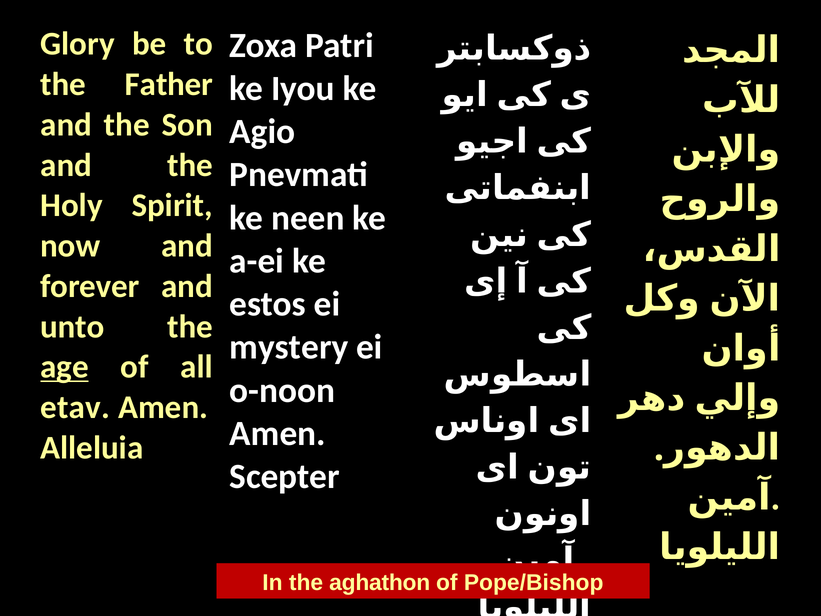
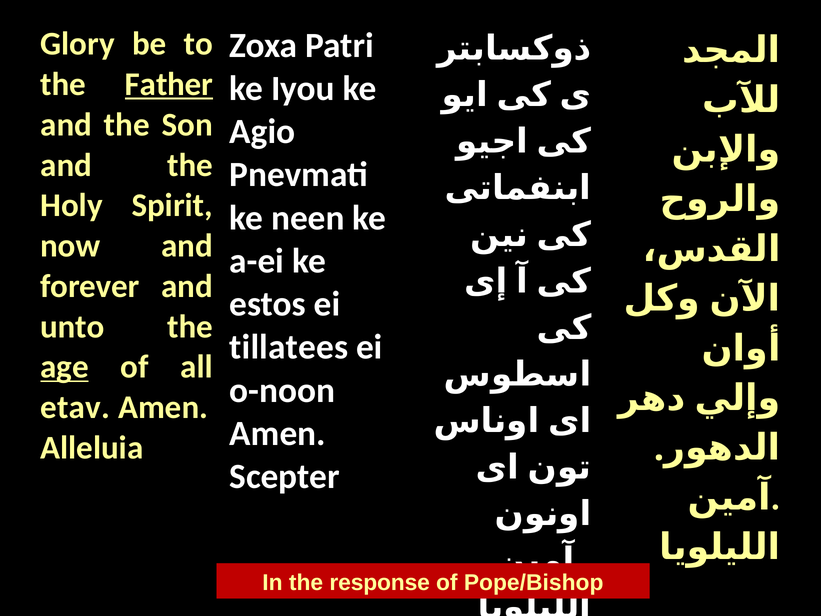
Father underline: none -> present (169, 84)
mystery: mystery -> tillatees (289, 347)
aghathon: aghathon -> response (380, 582)
